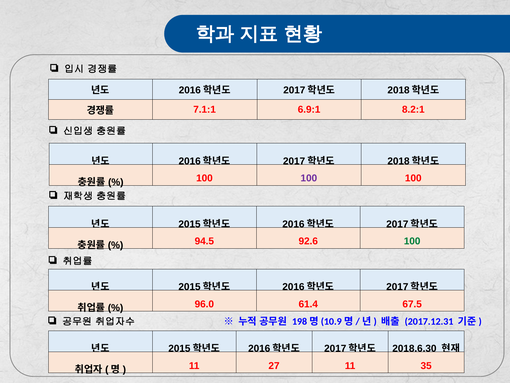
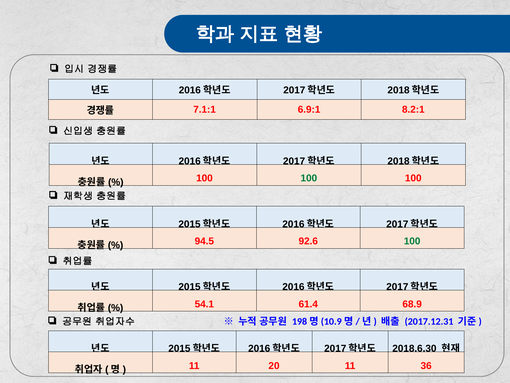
100 colour: purple -> green (309, 178)
96.0: 96.0 -> 54.1 (204, 304)
67.5: 67.5 -> 68.9 (412, 304)
27: 27 -> 20 (274, 365)
35: 35 -> 36 (426, 365)
